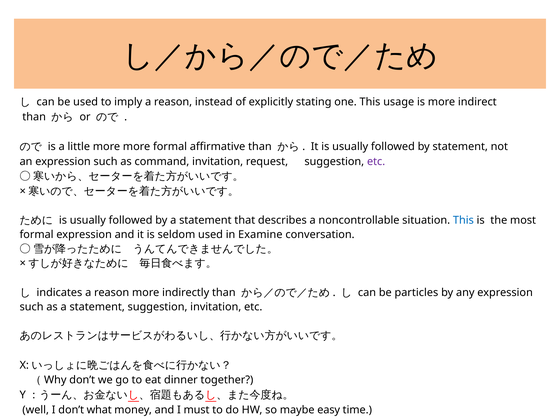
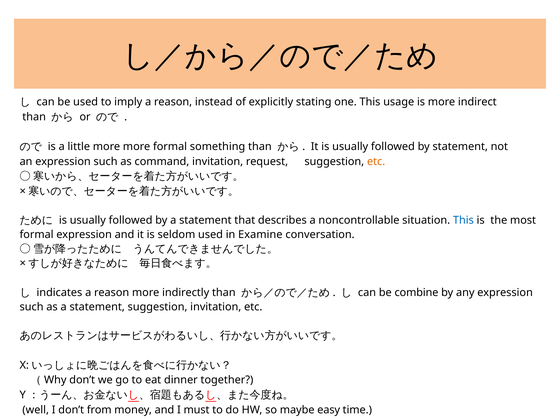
affirmative: affirmative -> something (218, 147)
etc colour: purple -> orange (376, 161)
particles: particles -> combine (416, 293)
what: what -> from (99, 410)
